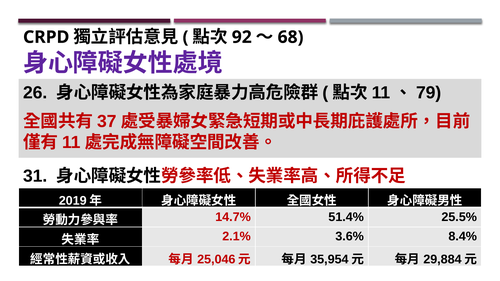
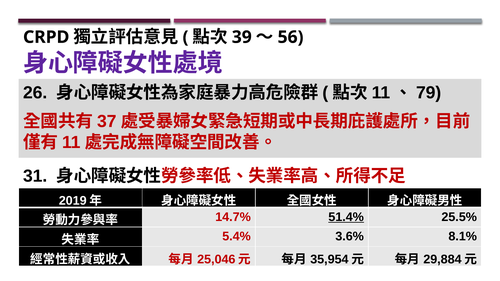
92: 92 -> 39 (242, 37)
68: 68 -> 56 (291, 37)
51.4% underline: none -> present (346, 217)
2.1%: 2.1% -> 5.4% (237, 237)
8.4%: 8.4% -> 8.1% (463, 237)
